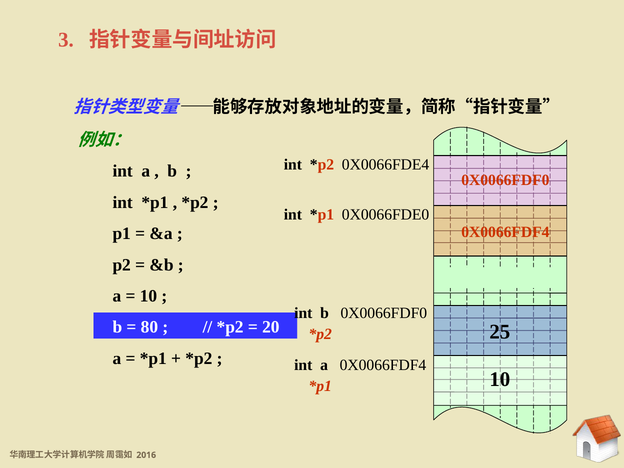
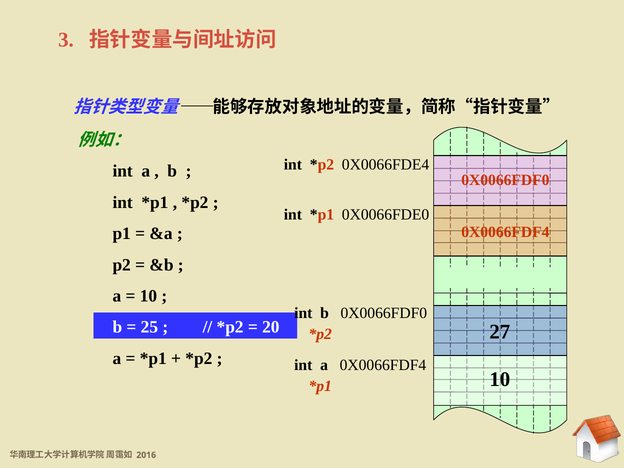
80: 80 -> 25 (149, 327)
25: 25 -> 27 (500, 332)
